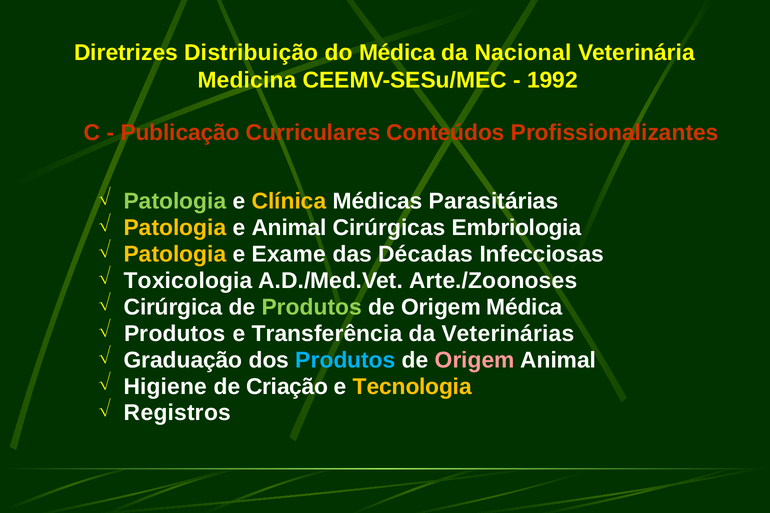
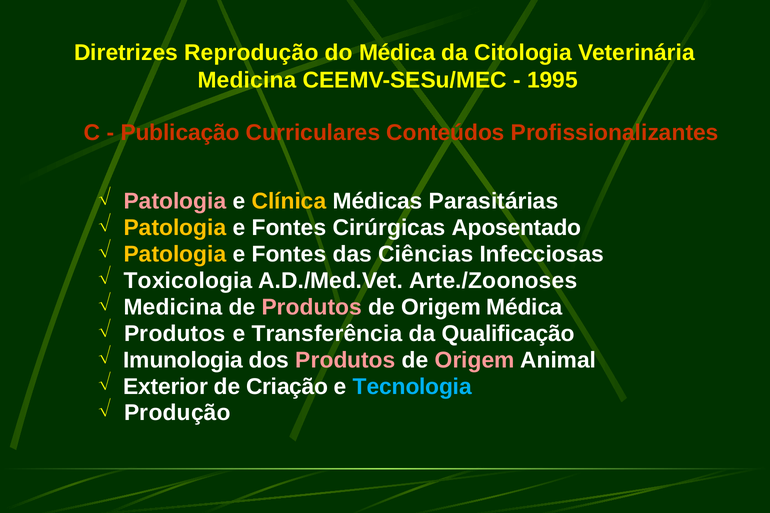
Distribuição: Distribuição -> Reprodução (251, 53)
Nacional: Nacional -> Citologia (523, 53)
1992: 1992 -> 1995 (552, 80)
Patologia colour: light green -> pink (175, 202)
Animal: Animal -> Fontes (289, 228)
Embriologia: Embriologia -> Aposentado (517, 228)
Exame: Exame -> Fontes (289, 254)
Décadas: Décadas -> Ciências (426, 254)
Cirúrgica: Cirúrgica -> Medicina (173, 307)
Produtos colour: light green -> pink (312, 307)
Veterinárias: Veterinárias -> Qualificação (508, 334)
Graduação: Graduação -> Imunologia (183, 360)
Produtos colour: light blue -> pink (346, 360)
Higiene: Higiene -> Exterior (166, 387)
Tecnologia colour: yellow -> light blue (412, 387)
Registros: Registros -> Produção (177, 413)
